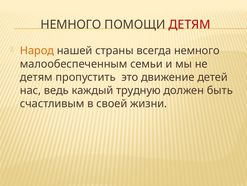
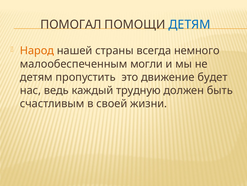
НЕМНОГО: НЕМНОГО -> ПОМОГАЛ (71, 25)
ДЕТЯМ colour: red -> blue (190, 25)
семьи: семьи -> могли (146, 64)
детей: детей -> будет (212, 77)
